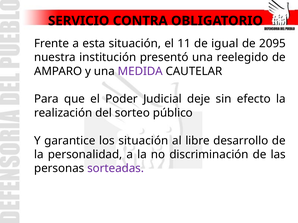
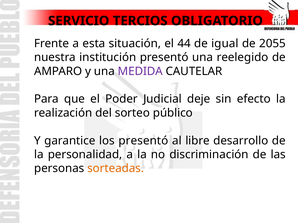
CONTRA: CONTRA -> TERCIOS (140, 21)
11: 11 -> 44 (184, 44)
2095: 2095 -> 2055 (272, 44)
los situación: situación -> presentó (143, 141)
sorteadas colour: purple -> orange (116, 169)
